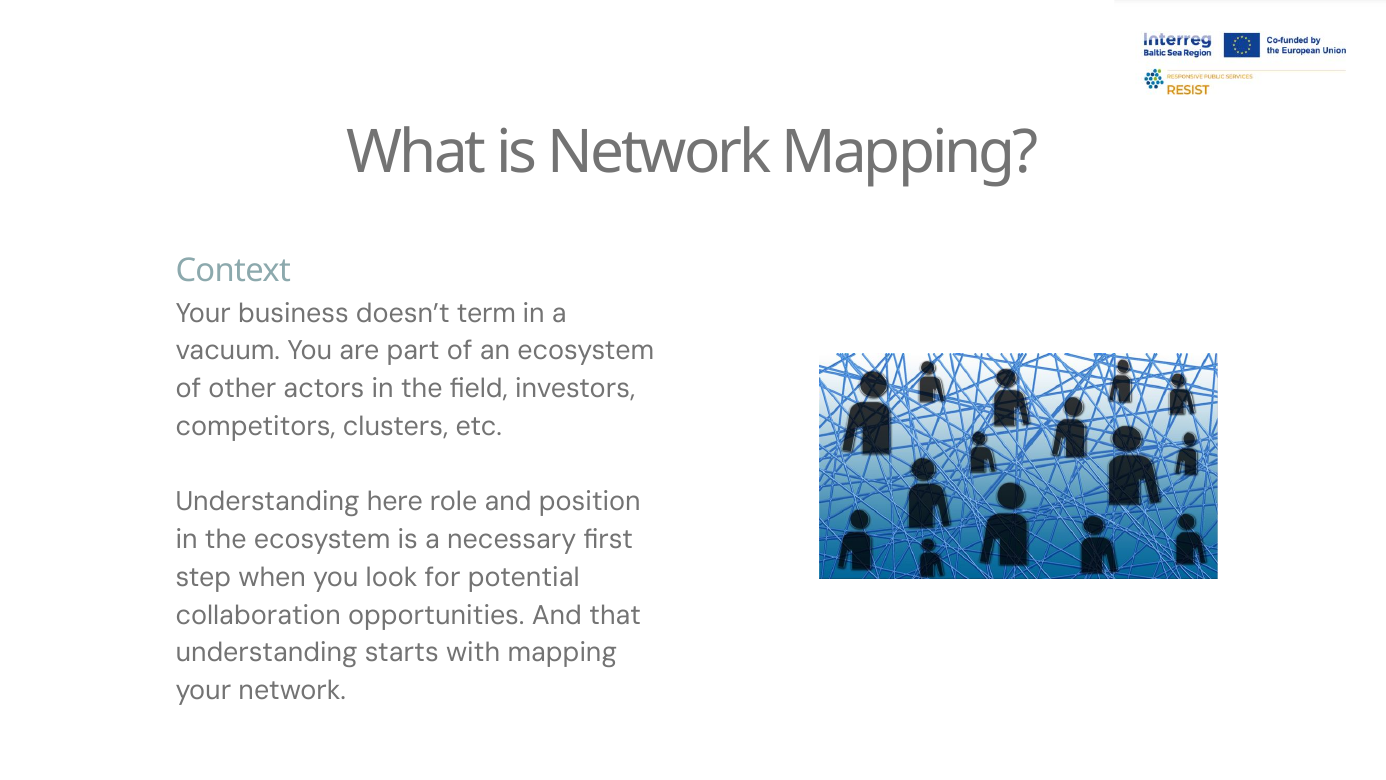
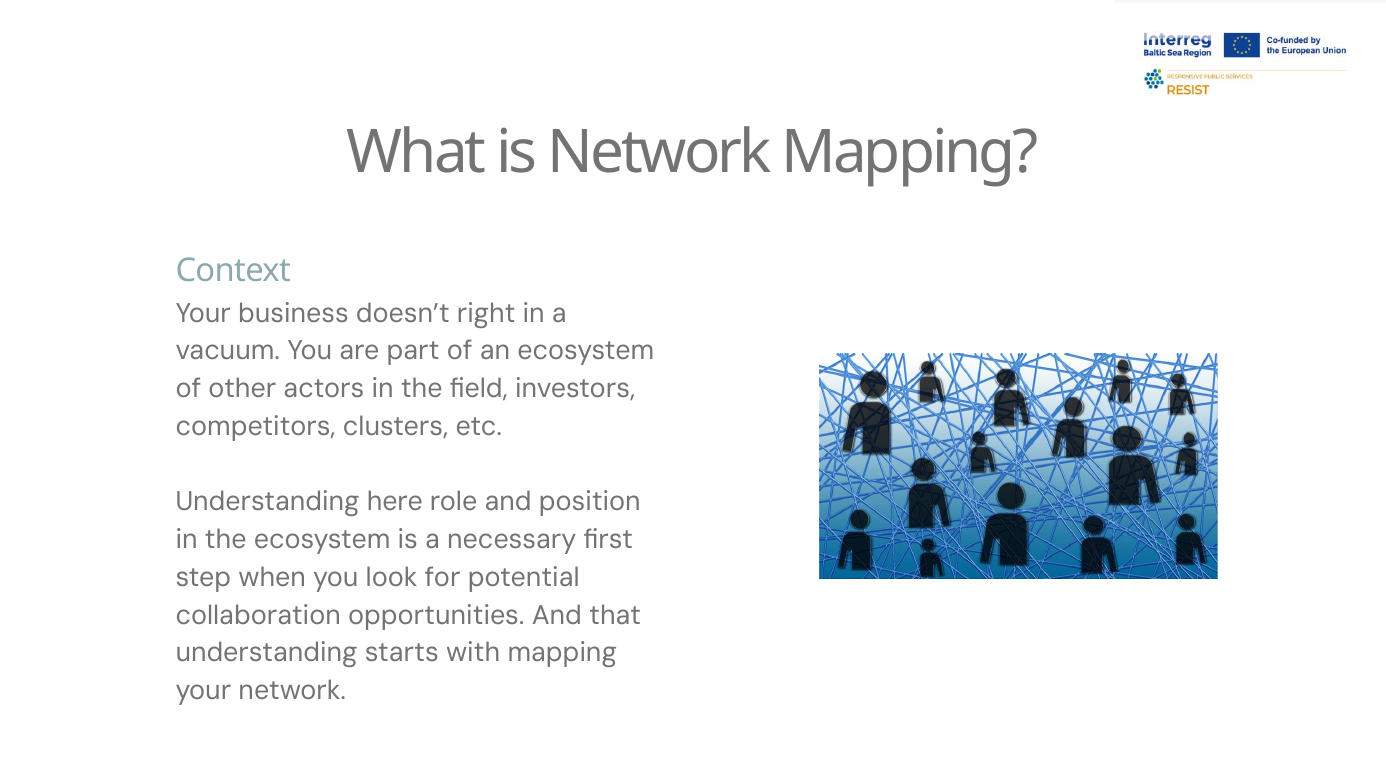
term: term -> right (486, 313)
